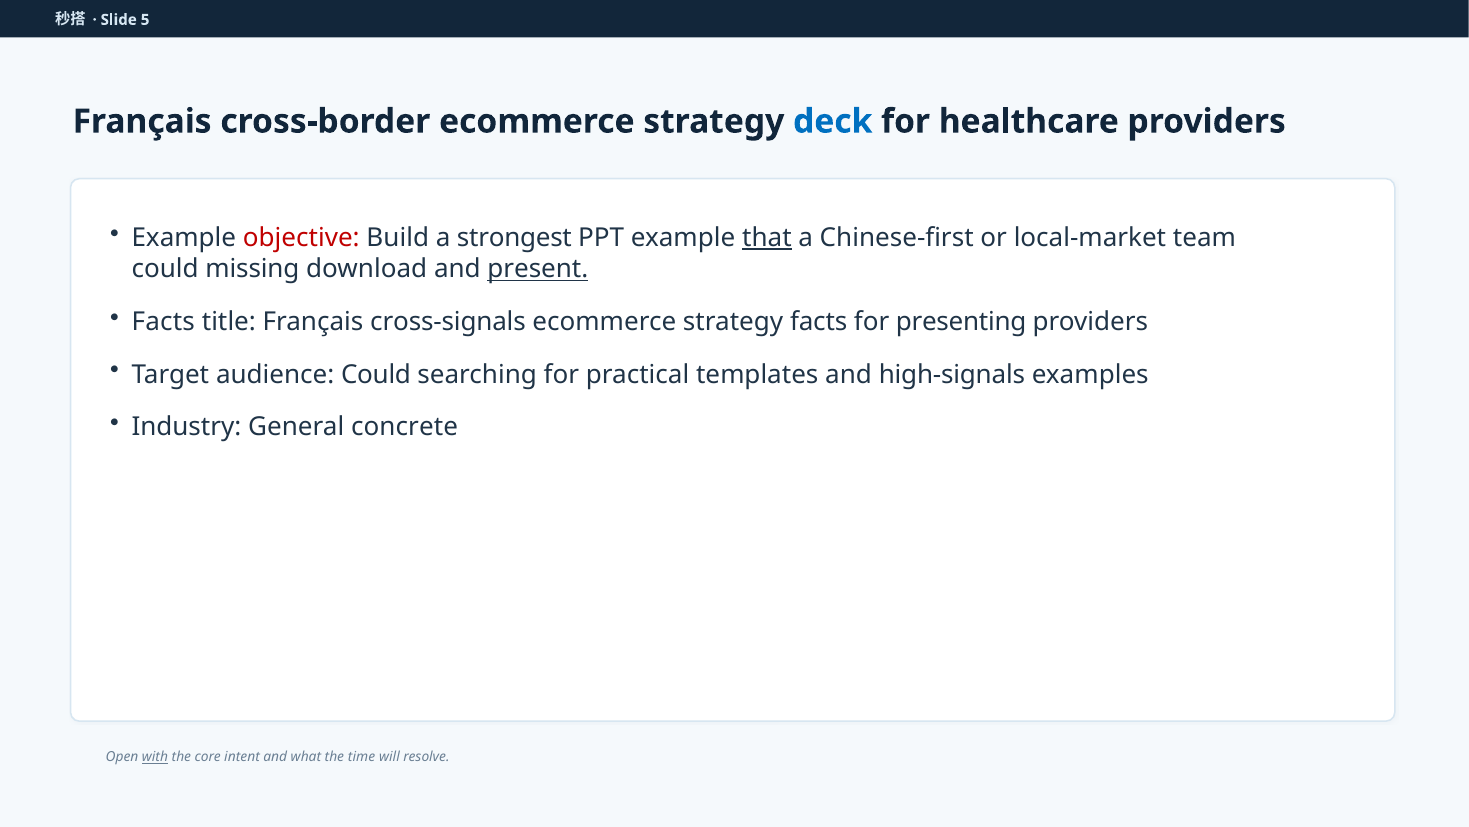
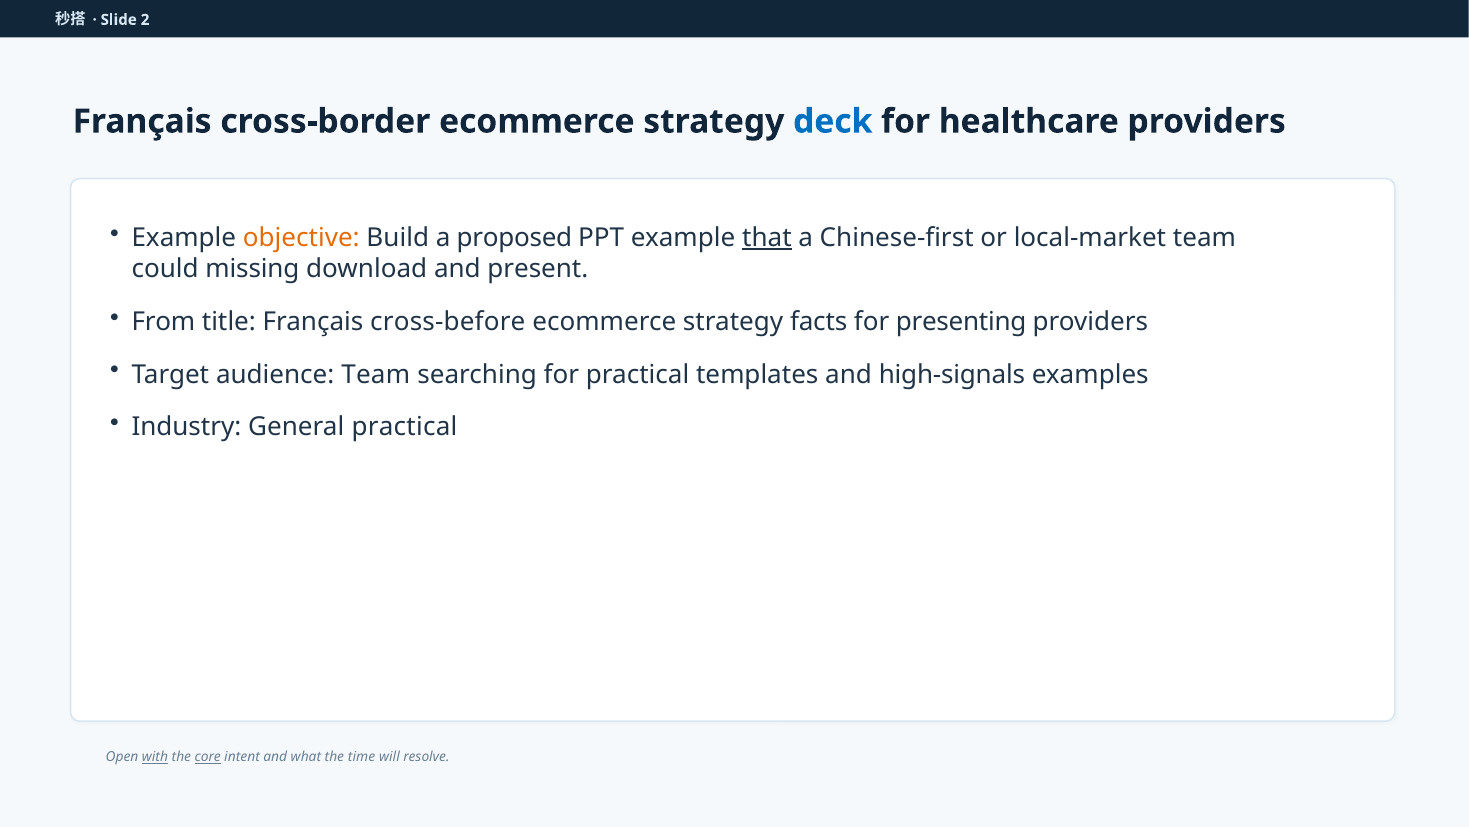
5: 5 -> 2 (145, 20)
objective colour: red -> orange (301, 238)
strongest: strongest -> proposed (514, 238)
present underline: present -> none (538, 269)
Facts: Facts -> From (163, 322)
cross-signals: cross-signals -> cross-before (448, 322)
audience Could: Could -> Team (376, 374)
General concrete: concrete -> practical (404, 427)
core underline: none -> present (208, 757)
